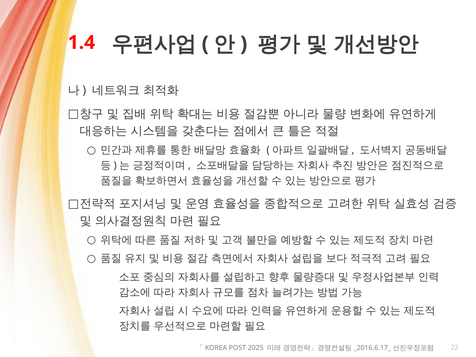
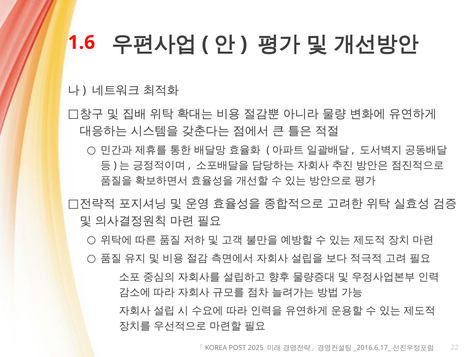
1.4: 1.4 -> 1.6 (81, 43)
